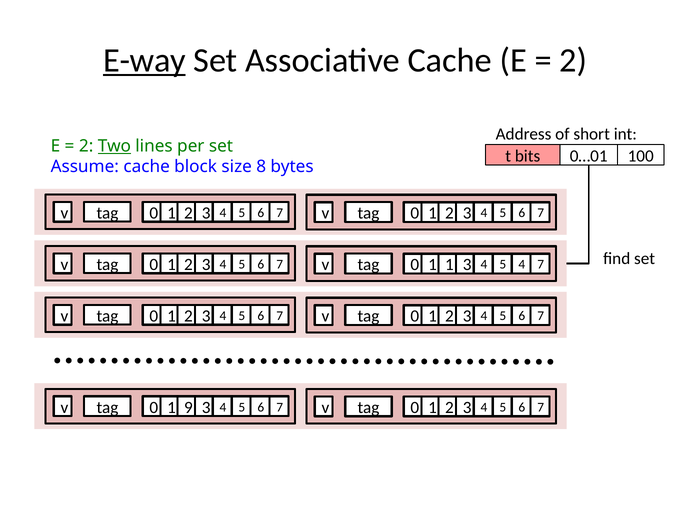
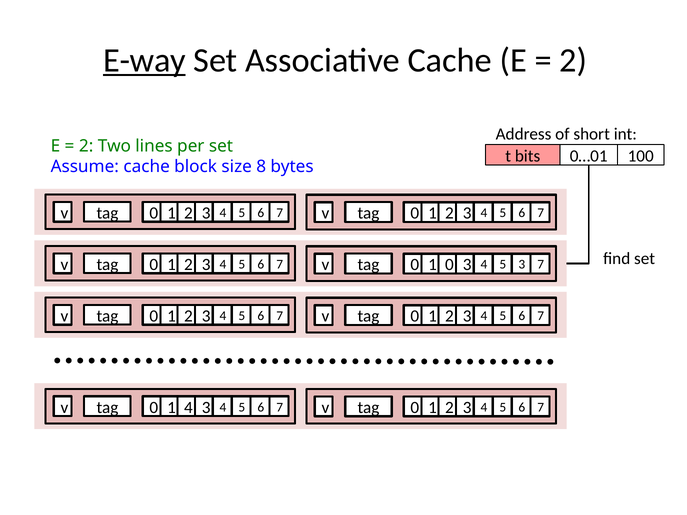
Two underline: present -> none (114, 146)
3 4: 4 -> 3 (522, 265)
1 1: 1 -> 0 (449, 265)
1 9: 9 -> 4 (188, 408)
